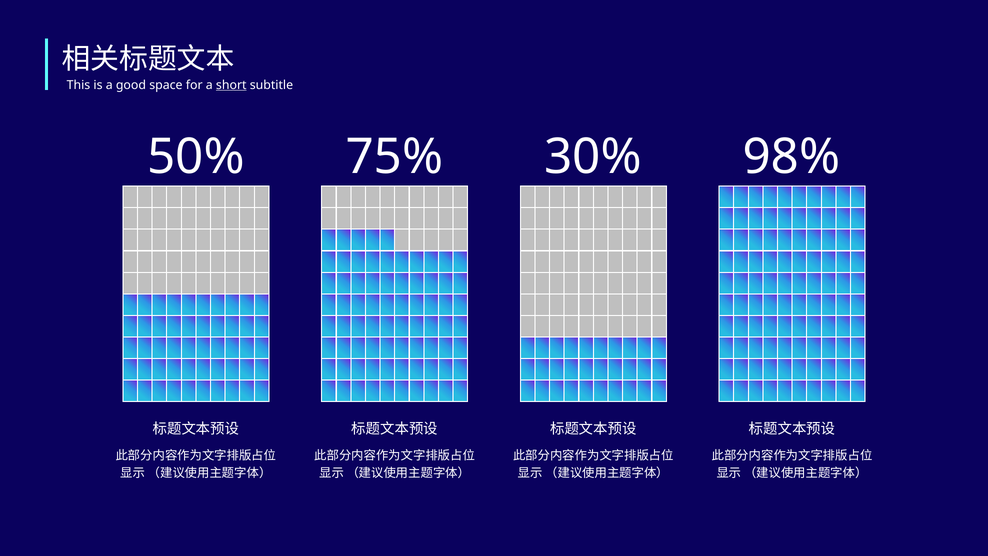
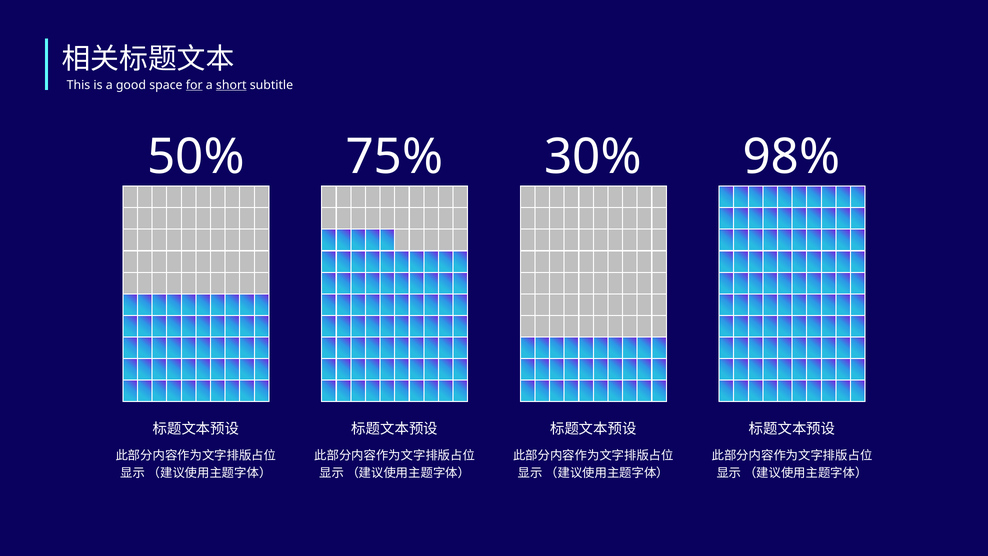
for underline: none -> present (194, 85)
